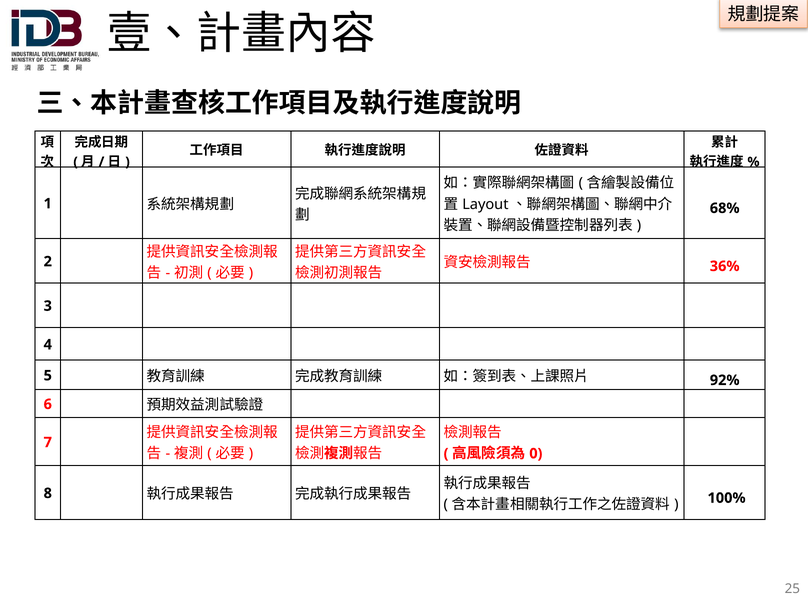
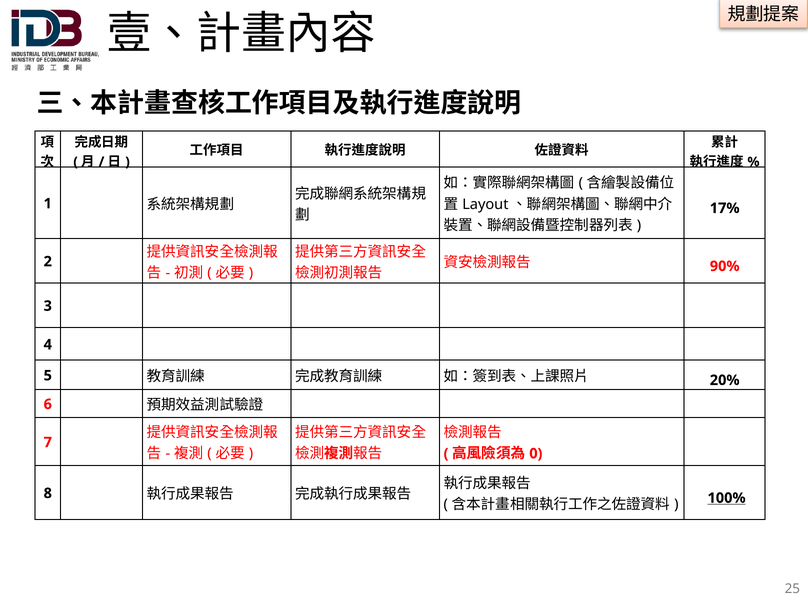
68%: 68% -> 17% (725, 208)
36%: 36% -> 90% (725, 266)
92%: 92% -> 20% (725, 380)
100% underline: none -> present (727, 498)
